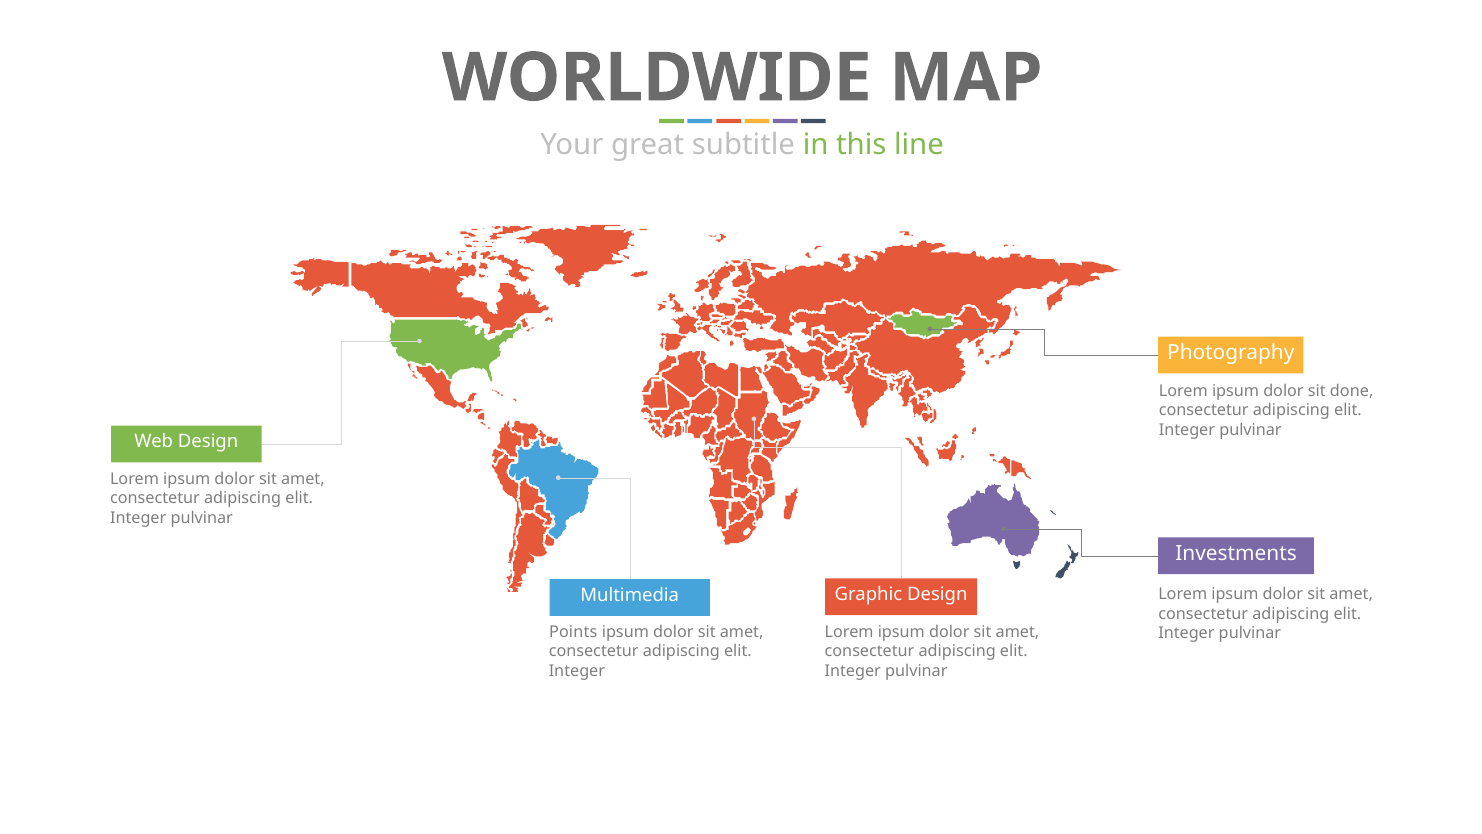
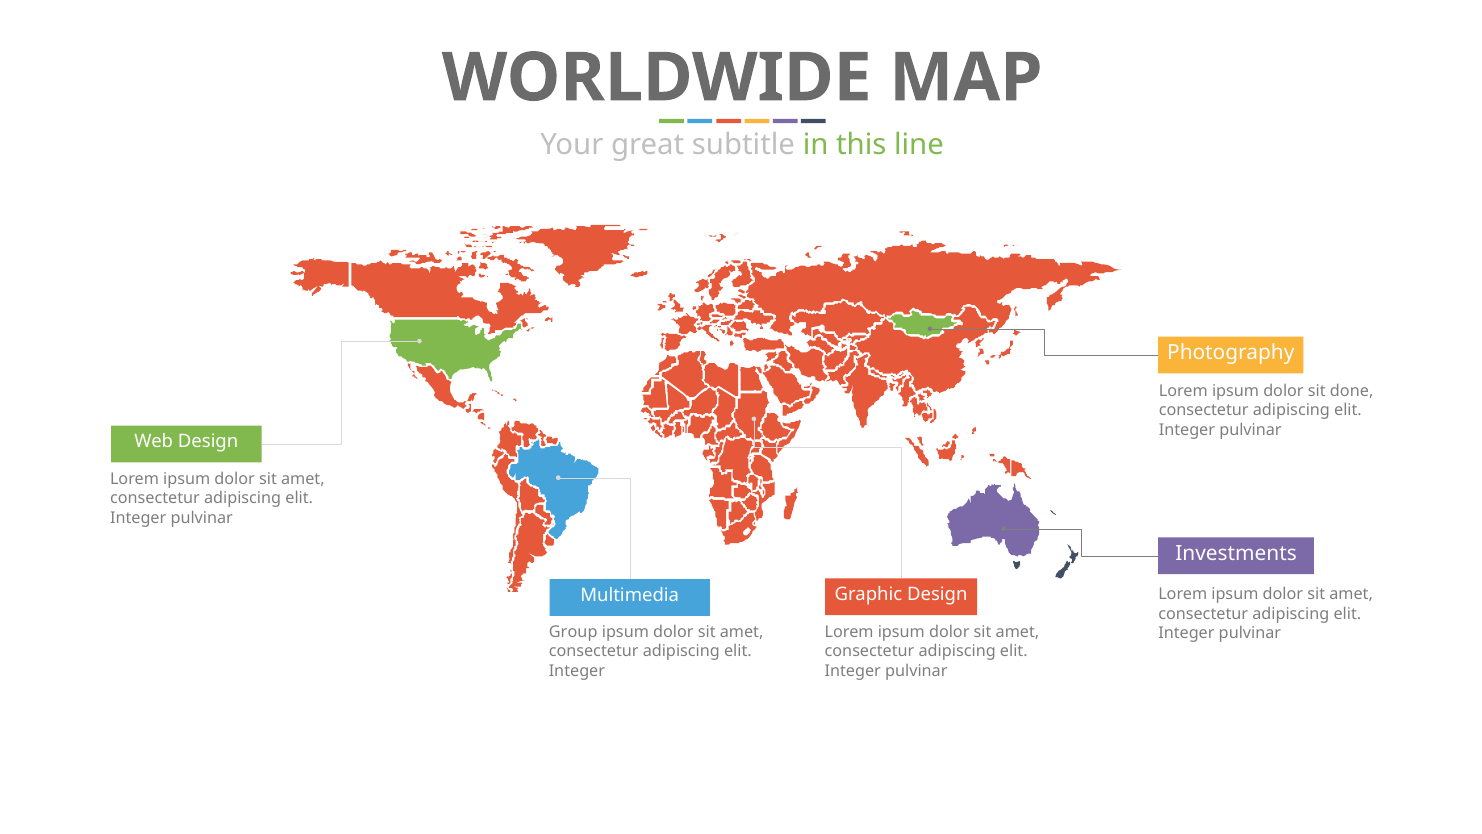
Points: Points -> Group (573, 632)
